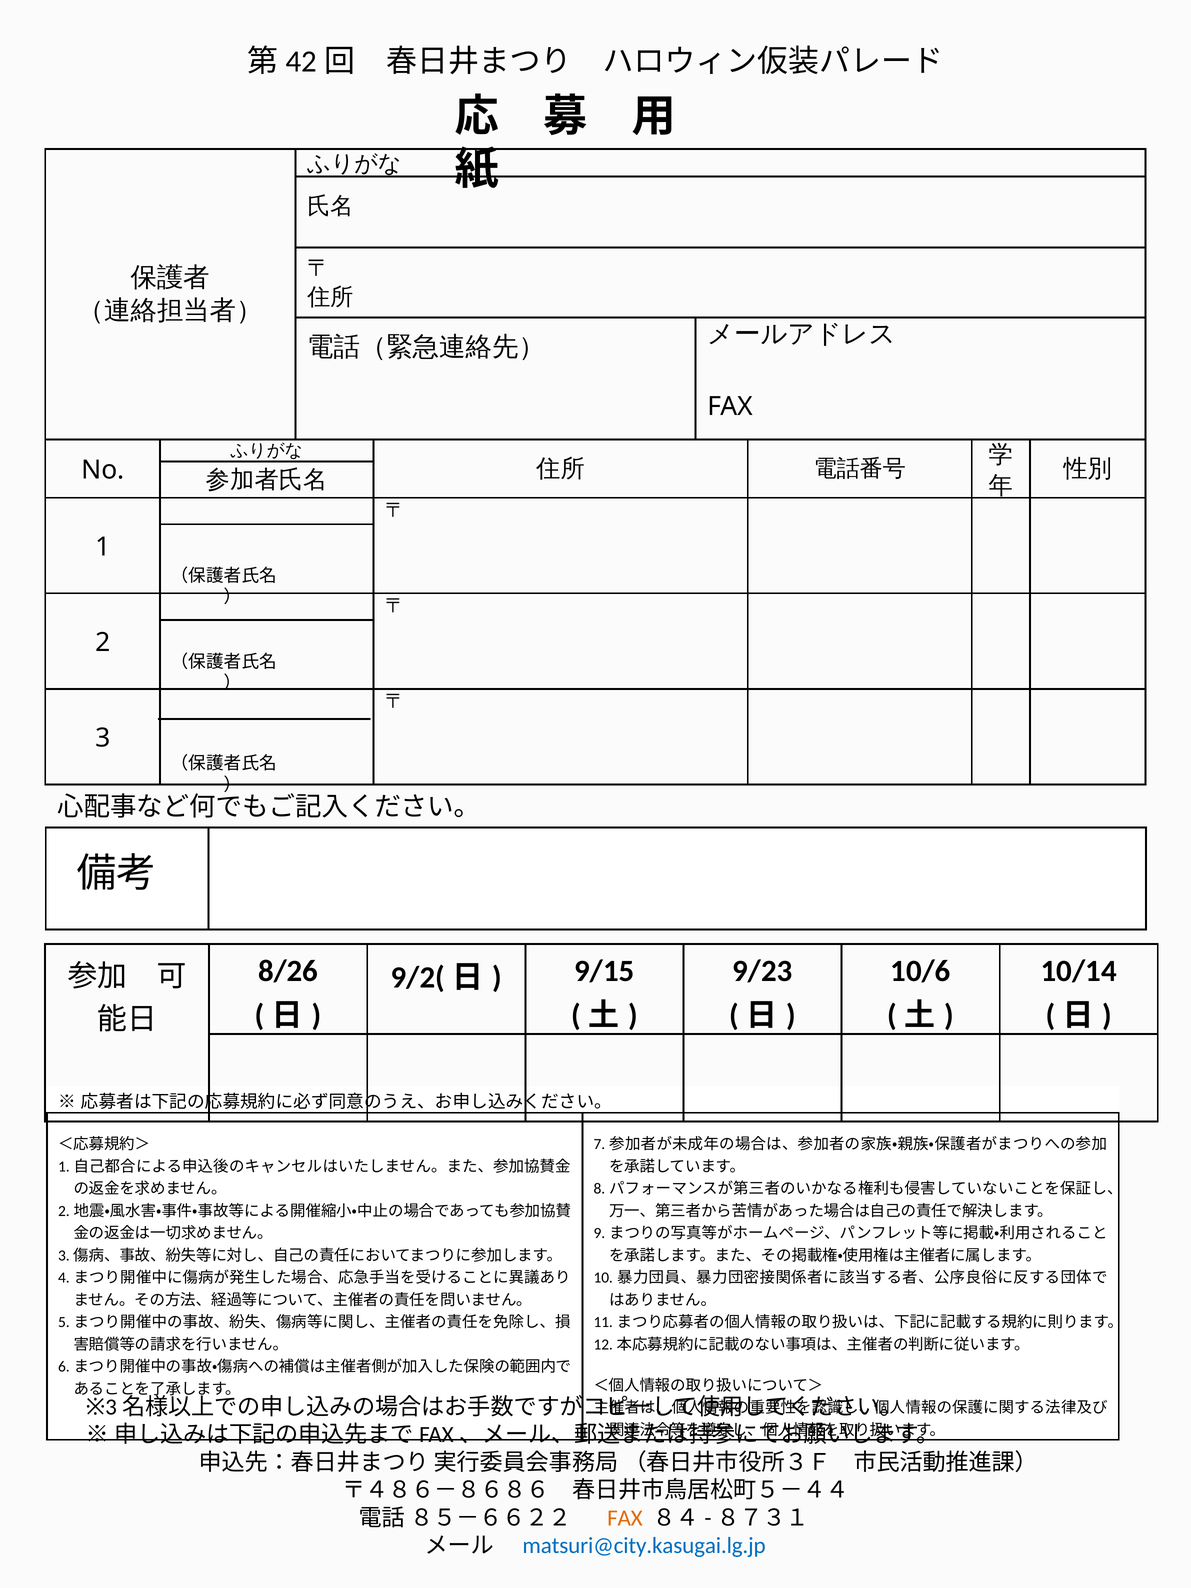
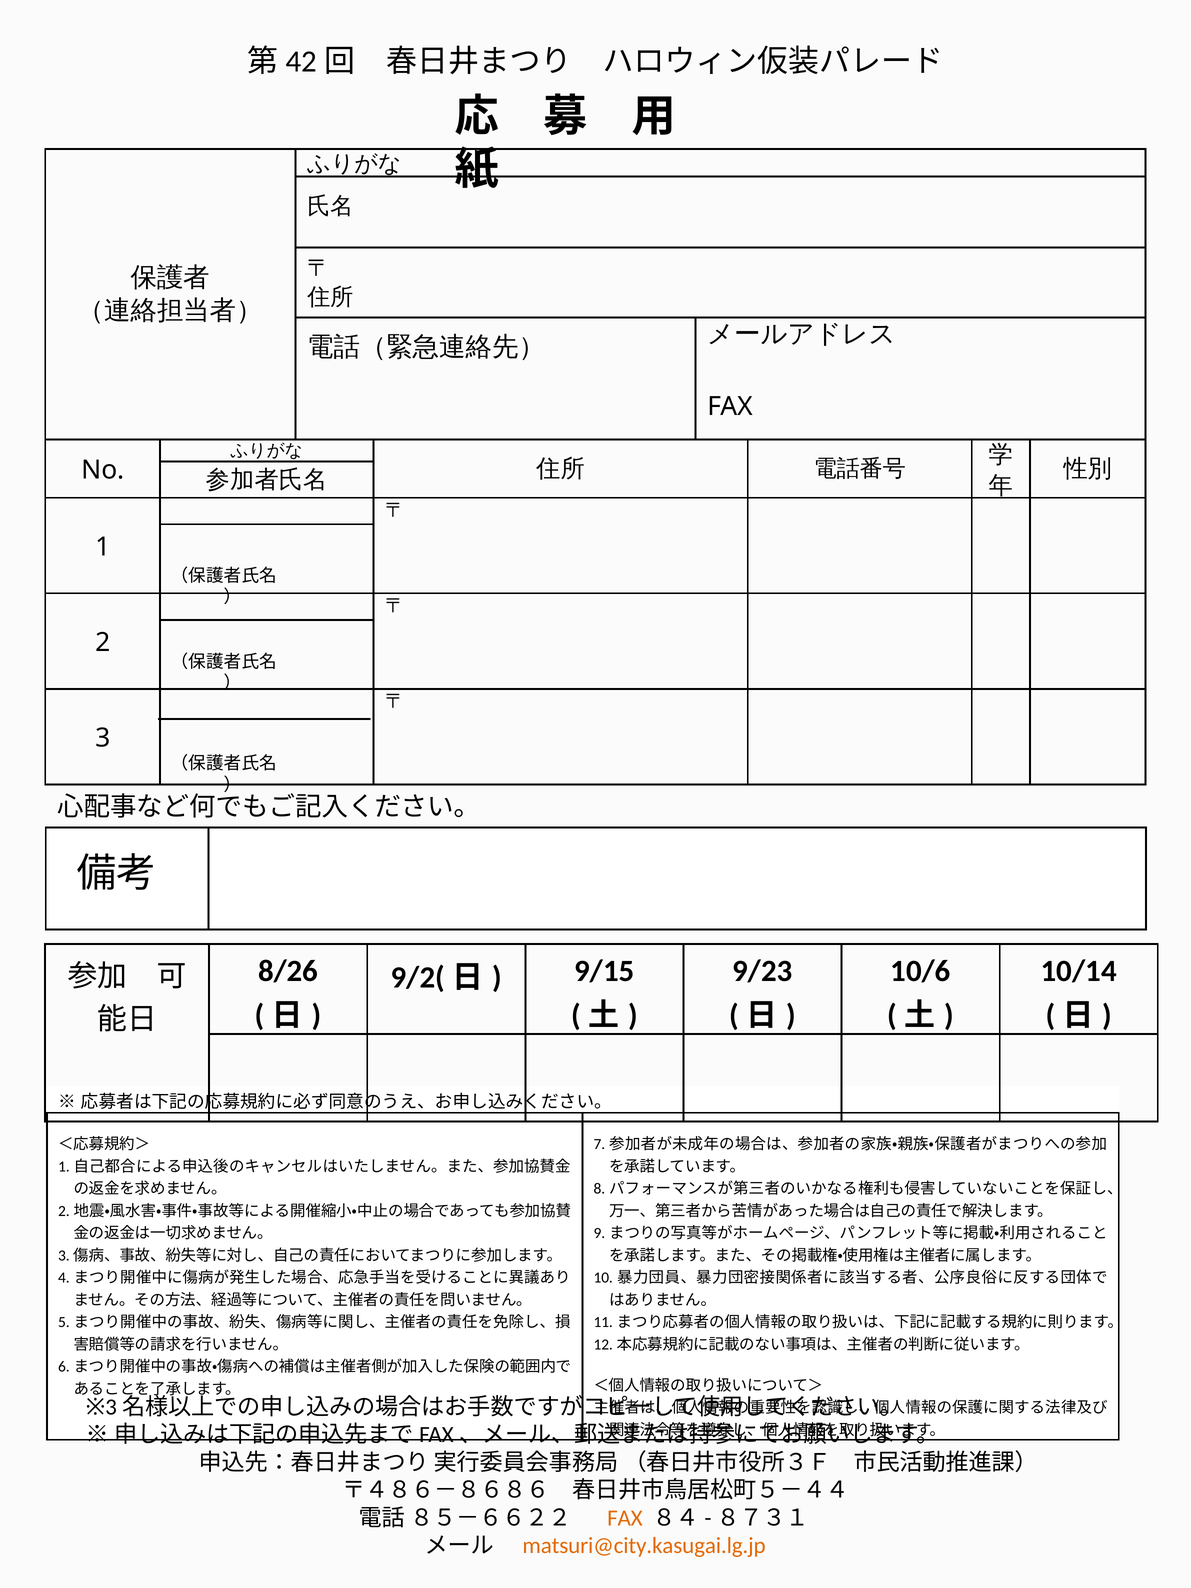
matsuri@city.kasugai.lg.jp colour: blue -> orange (644, 1546)
